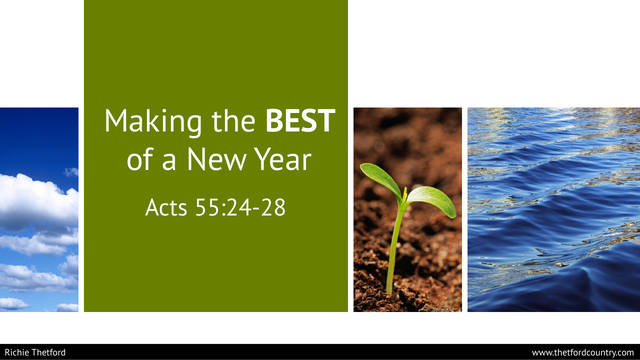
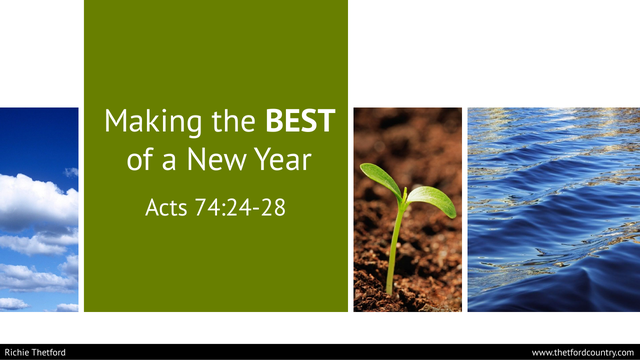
55:24-28: 55:24-28 -> 74:24-28 (240, 208)
